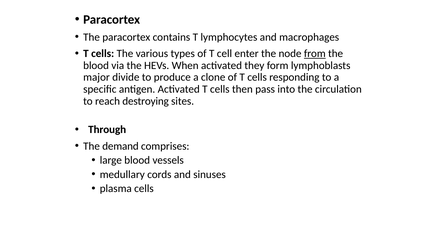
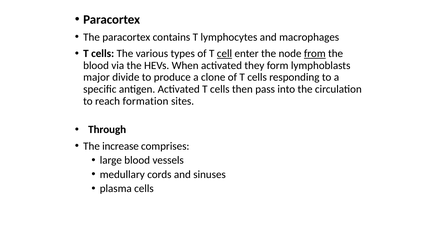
cell underline: none -> present (224, 54)
destroying: destroying -> formation (145, 101)
demand: demand -> increase (121, 146)
